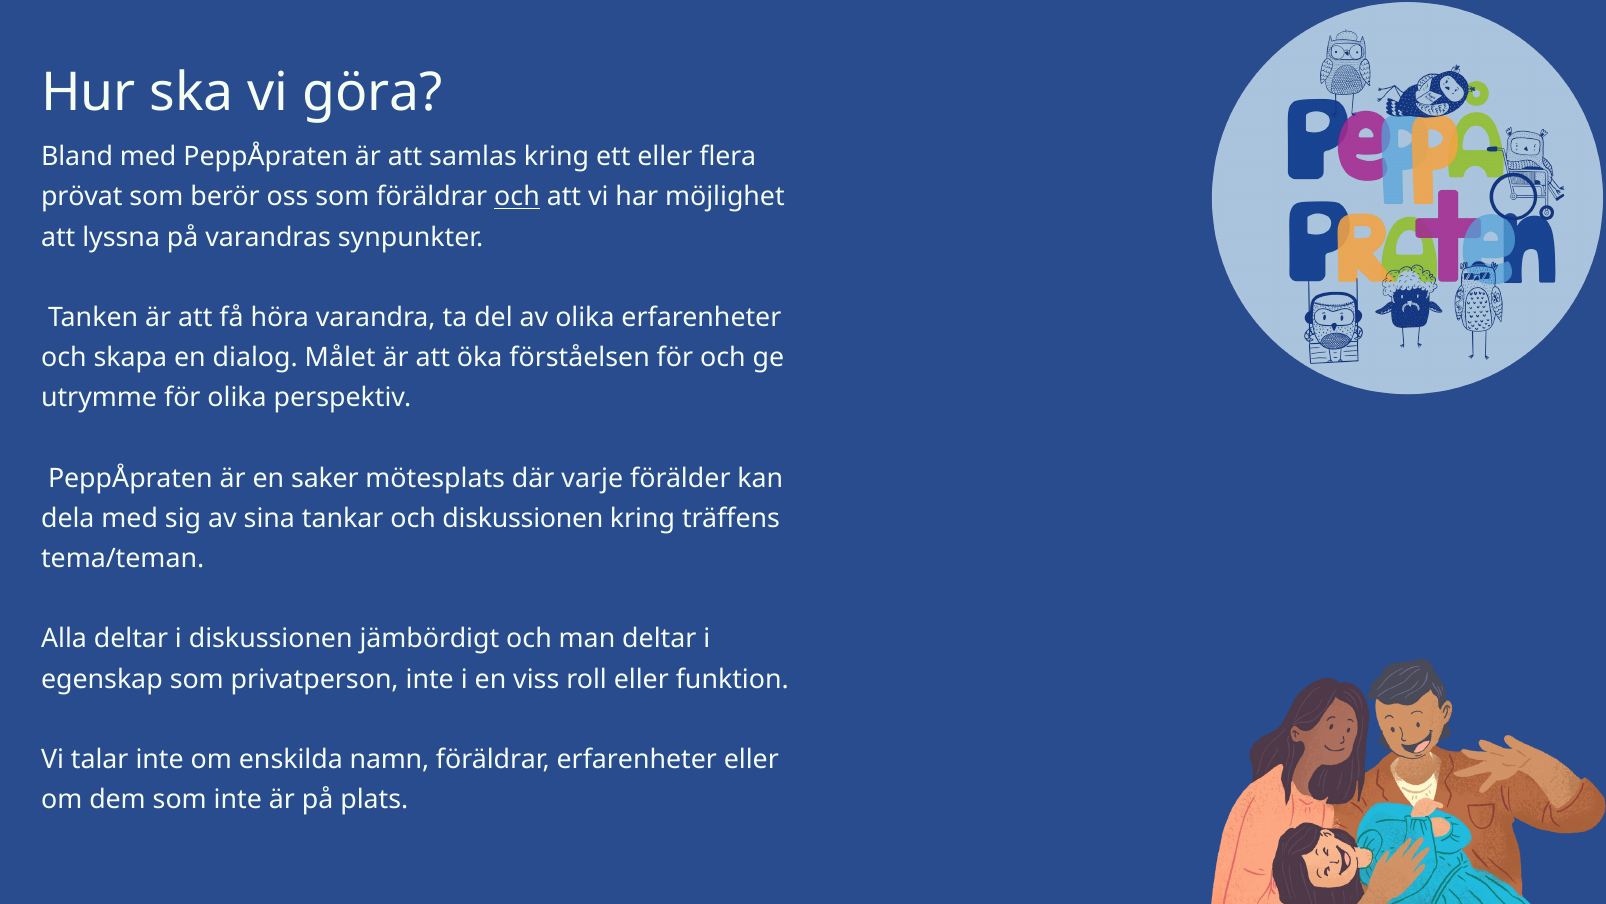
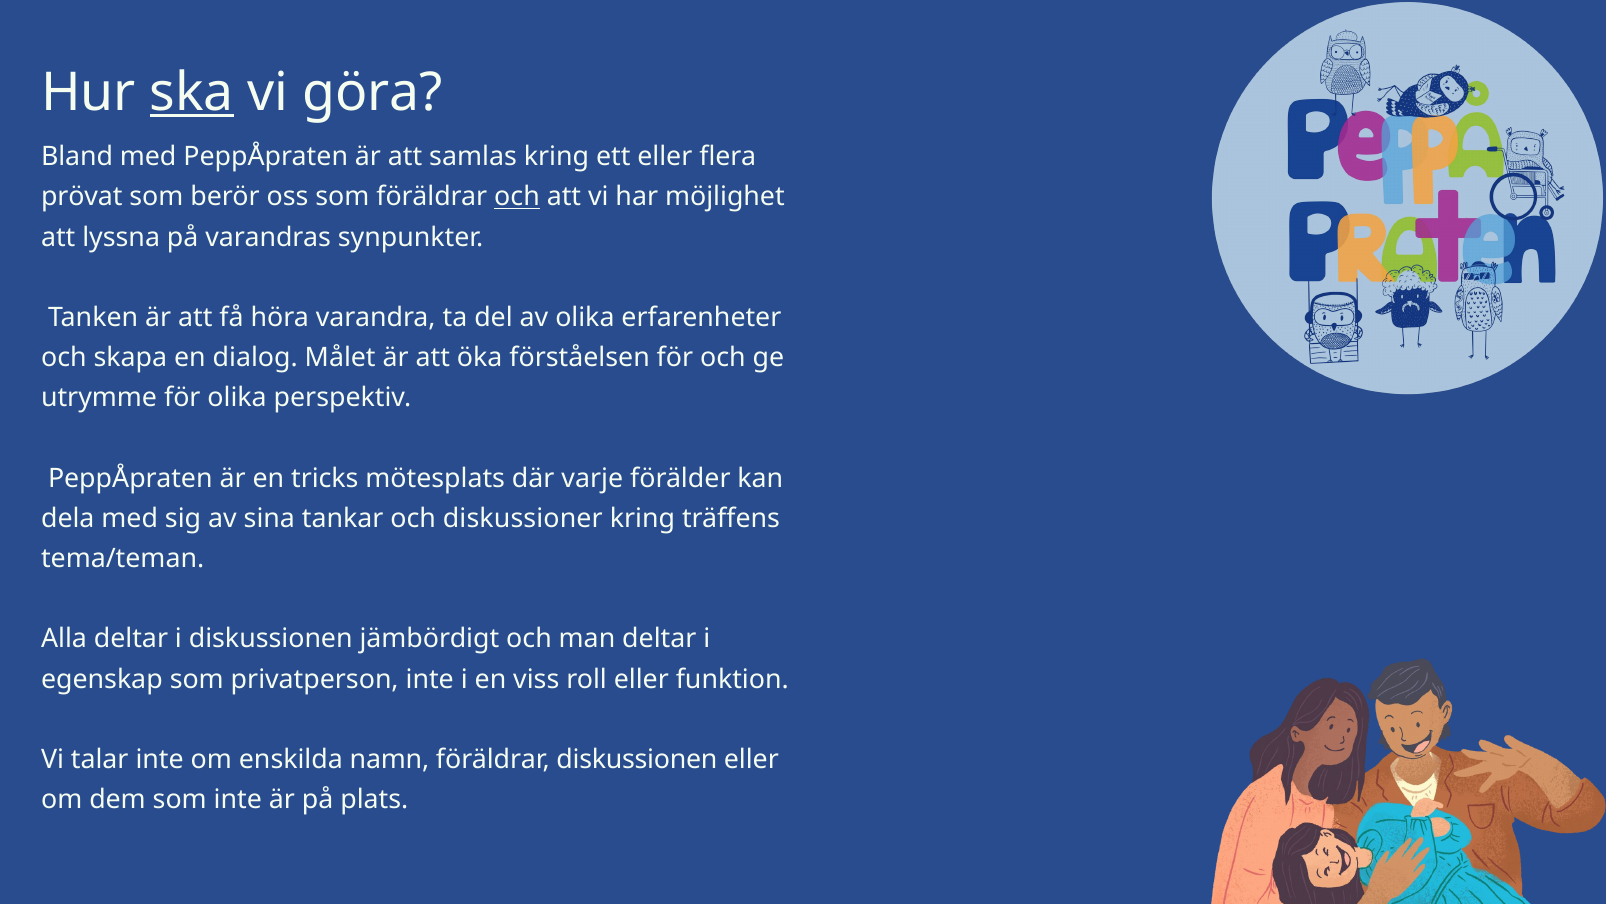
ska underline: none -> present (192, 93)
saker: saker -> tricks (325, 478)
och diskussionen: diskussionen -> diskussioner (523, 518)
föräldrar erfarenheter: erfarenheter -> diskussionen (637, 759)
